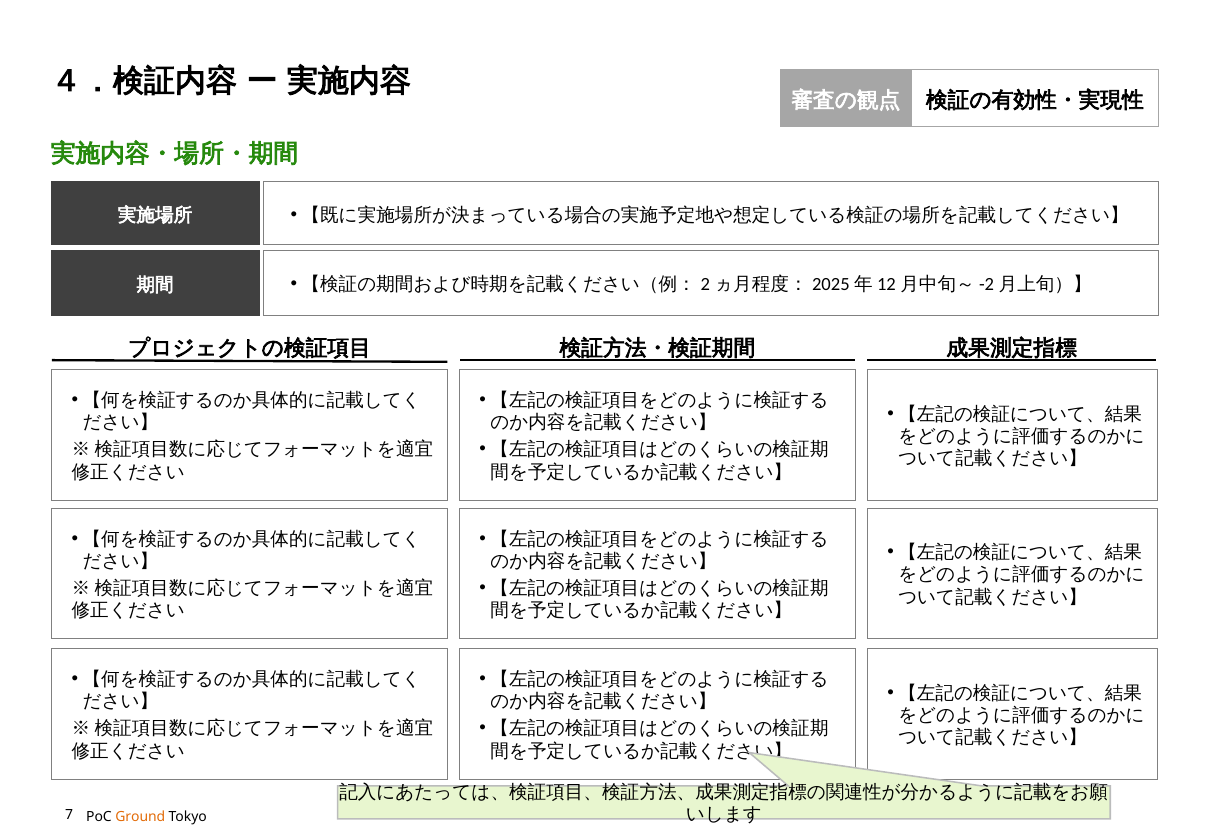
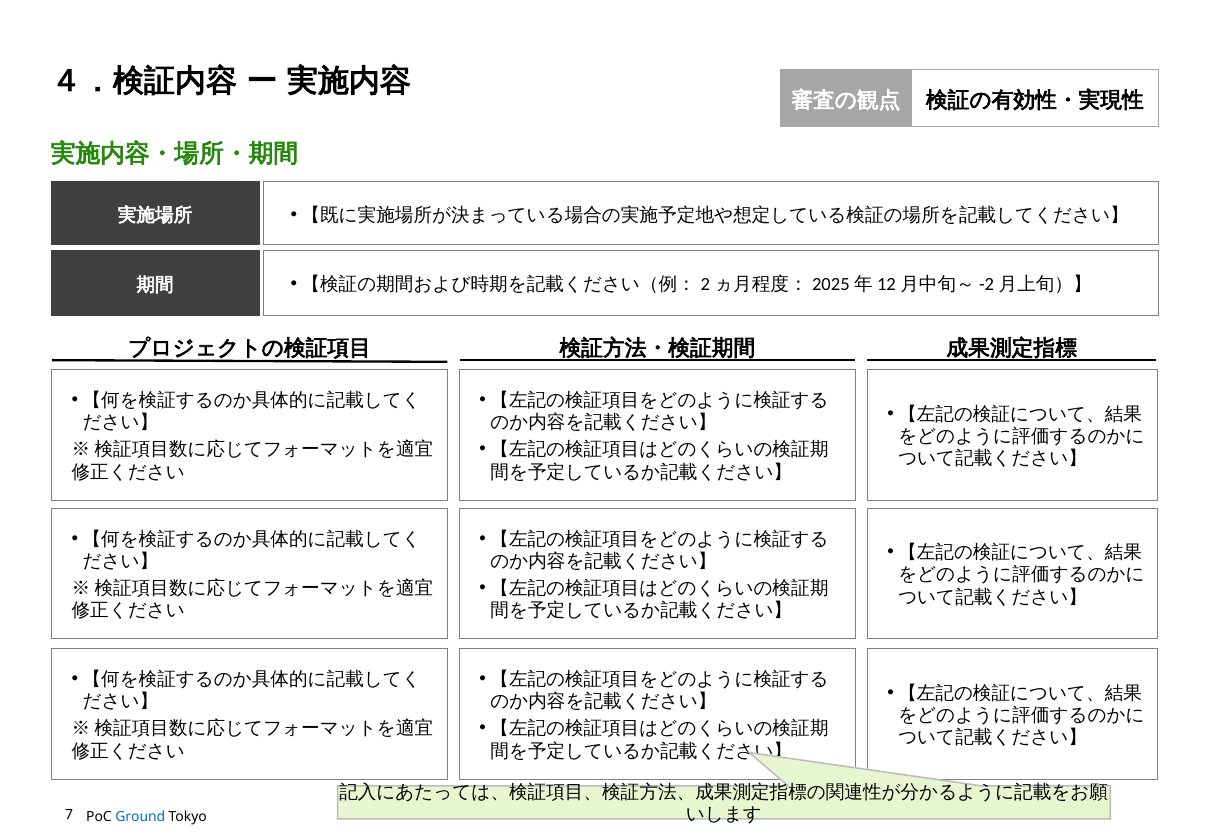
Ground colour: orange -> blue (140, 817)
